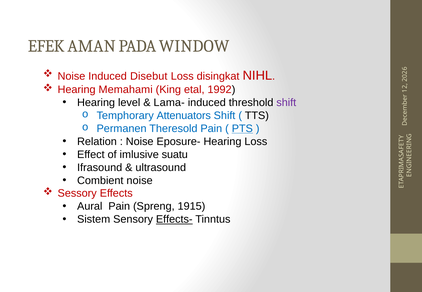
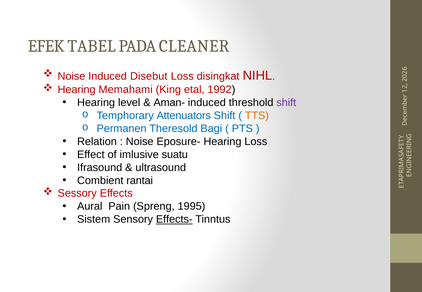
AMAN: AMAN -> TABEL (92, 46)
WINDOW: WINDOW -> CLEANER (194, 46)
Lama-: Lama- -> Aman- (169, 103)
TTS colour: black -> orange (257, 116)
Theresold Pain: Pain -> Bagi (211, 129)
PTS underline: present -> none (242, 129)
Combient noise: noise -> rantai (140, 181)
1915: 1915 -> 1995 (191, 207)
